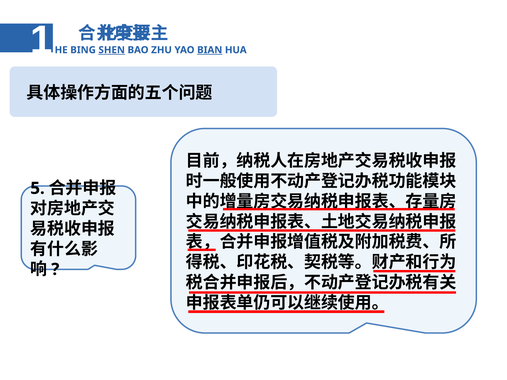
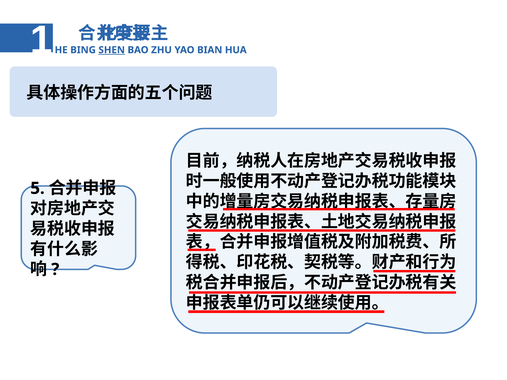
BIAN underline: present -> none (210, 50)
